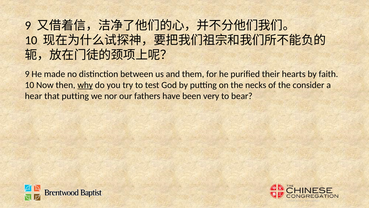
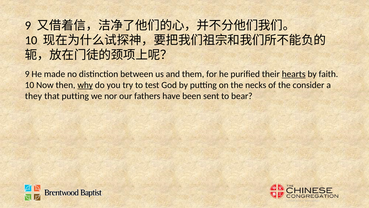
hearts underline: none -> present (294, 74)
hear: hear -> they (33, 96)
very: very -> sent (211, 96)
